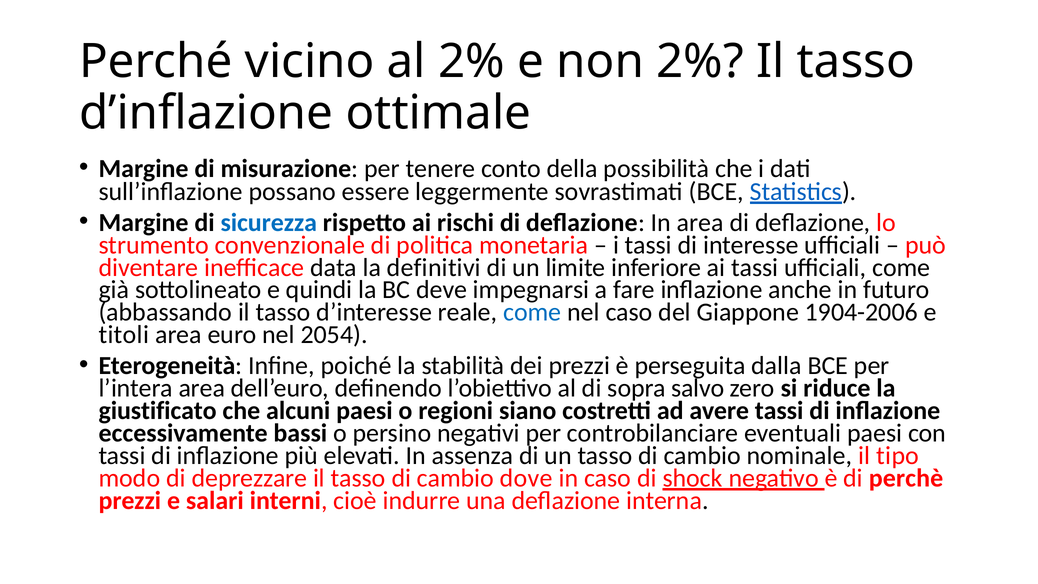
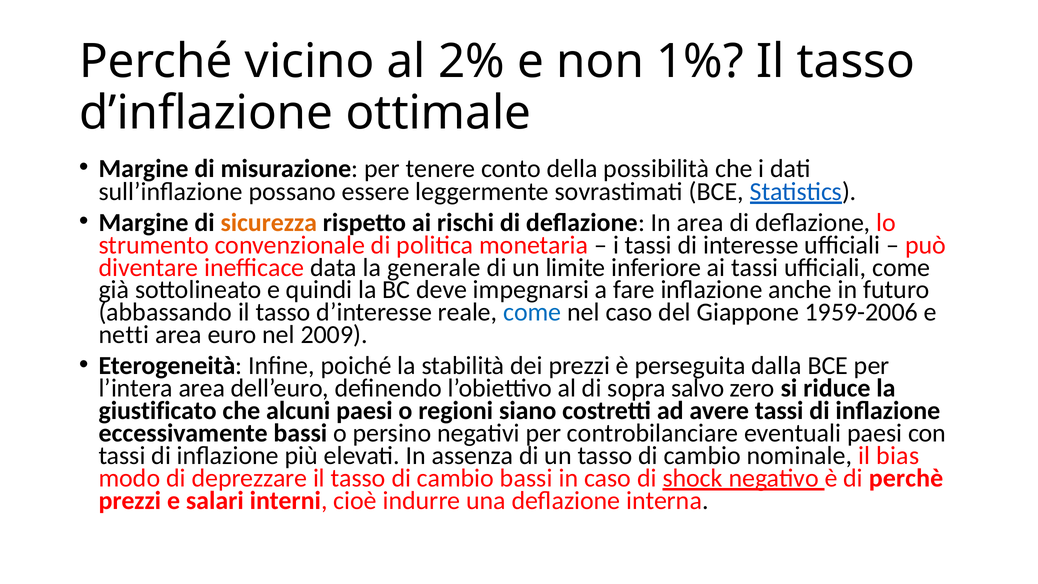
non 2%: 2% -> 1% (700, 62)
sicurezza colour: blue -> orange (269, 223)
definitivi: definitivi -> generale (434, 267)
1904-2006: 1904-2006 -> 1959-2006 (861, 312)
titoli: titoli -> netti (124, 335)
2054: 2054 -> 2009 (334, 335)
tipo: tipo -> bias (898, 456)
cambio dove: dove -> bassi (526, 478)
